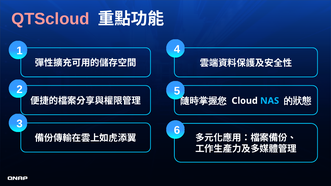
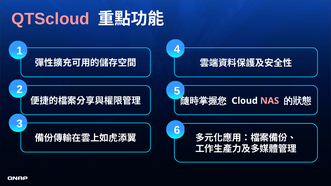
NAS colour: light blue -> pink (270, 101)
